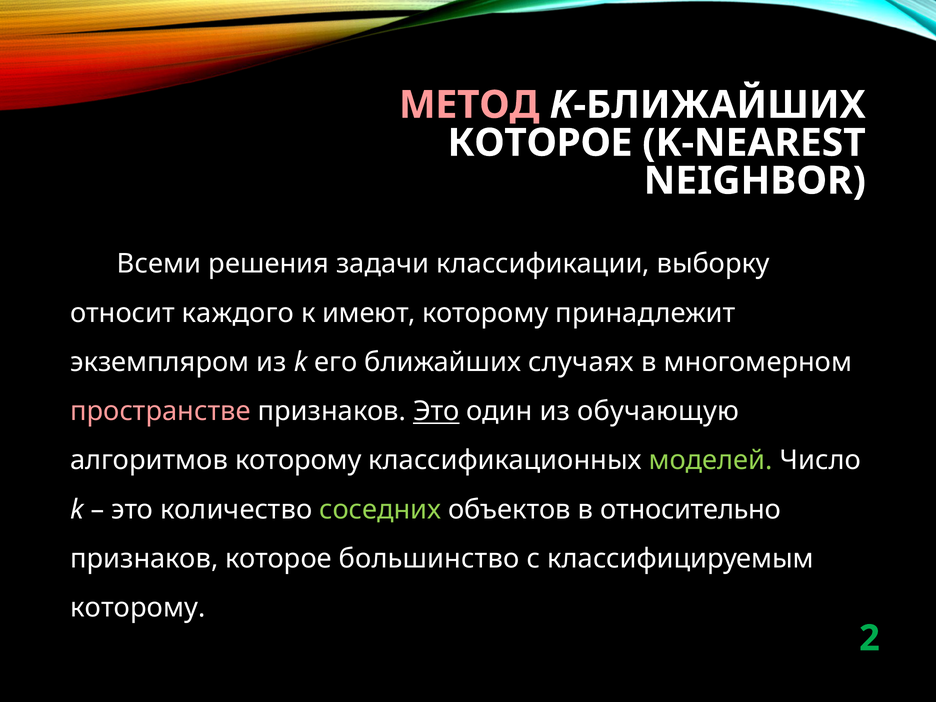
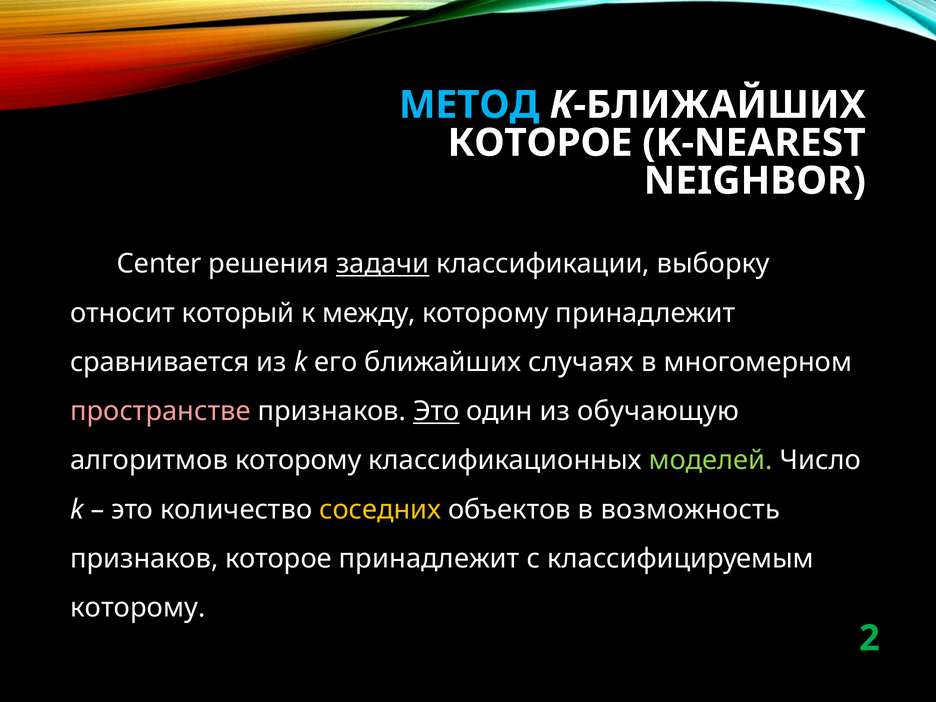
МЕТОД colour: pink -> light blue (469, 105)
Всеми: Всеми -> Center (159, 264)
задачи underline: none -> present (383, 264)
каждого: каждого -> который (238, 313)
имеют: имеют -> между (369, 313)
экземпляром: экземпляром -> сравнивается (160, 362)
соседних colour: light green -> yellow (380, 510)
относительно: относительно -> возможность (690, 510)
которое большинство: большинство -> принадлежит (429, 559)
